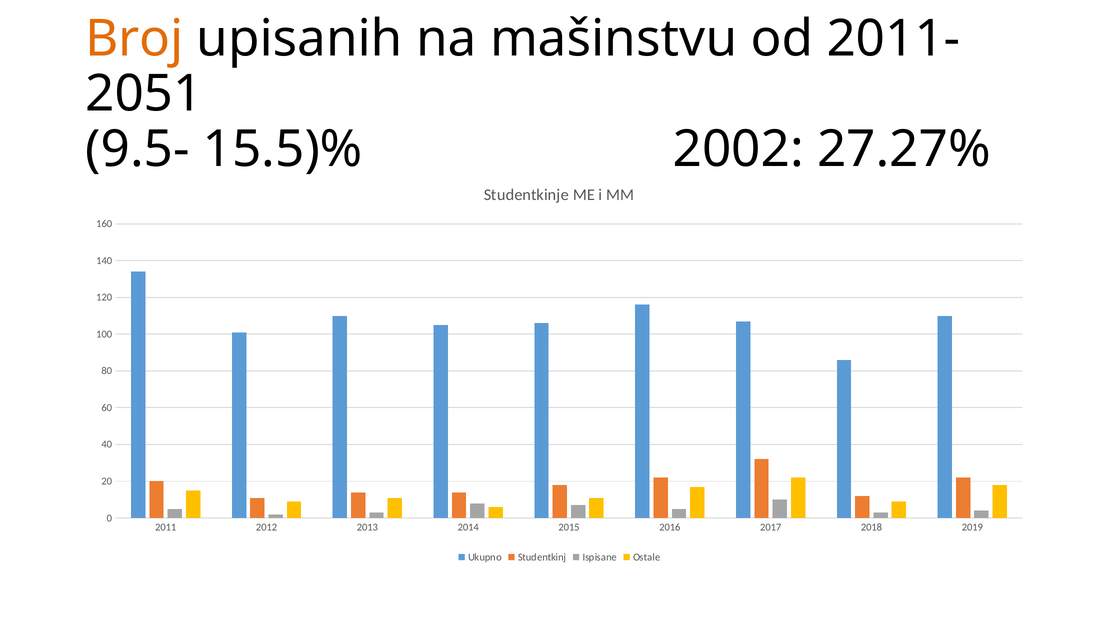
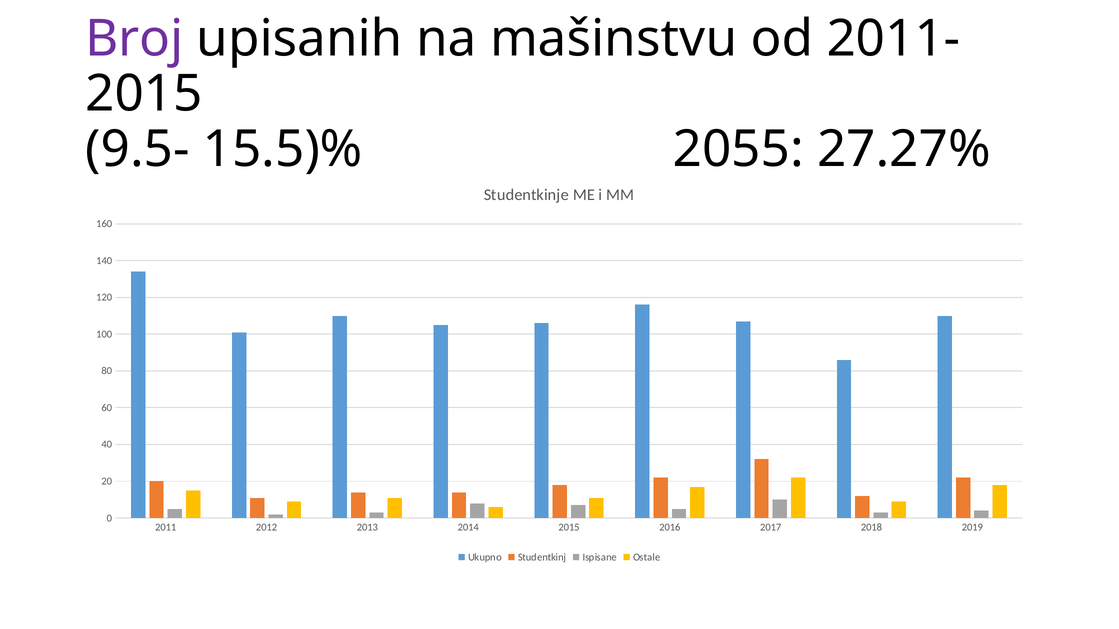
Broj colour: orange -> purple (134, 39)
2051: 2051 -> 2015 (144, 94)
2002: 2002 -> 2055 (738, 149)
